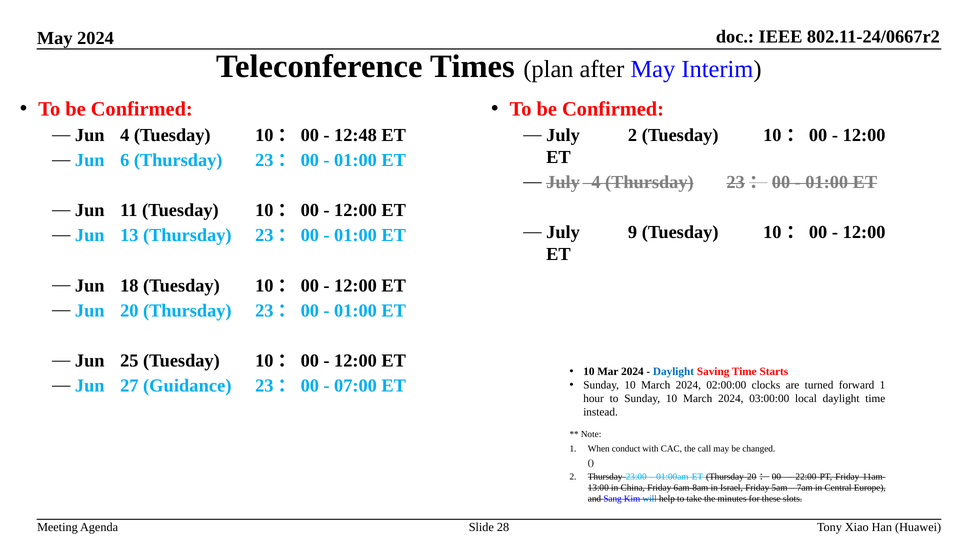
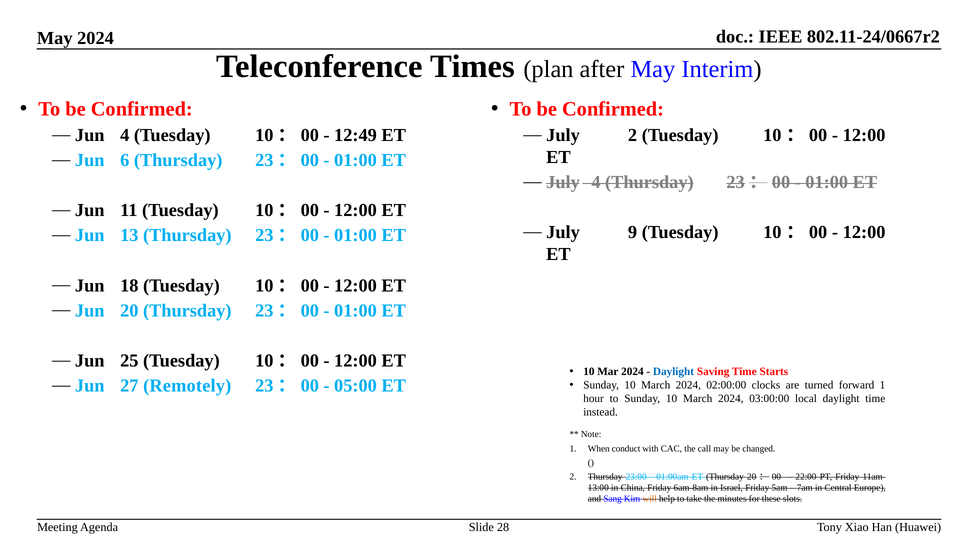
12:48: 12:48 -> 12:49 (355, 135)
Guidance: Guidance -> Remotely (187, 386)
07:00: 07:00 -> 05:00 (355, 386)
will colour: blue -> orange (650, 499)
